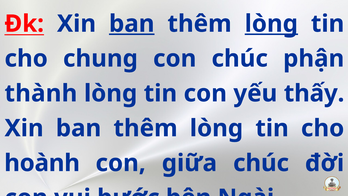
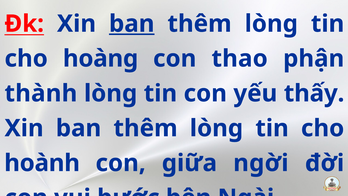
lòng underline: present -> none (271, 24)
chung: chung -> hoàng (101, 59)
con chúc: chúc -> thao (240, 59)
giữa chúc: chúc -> ngời (261, 163)
